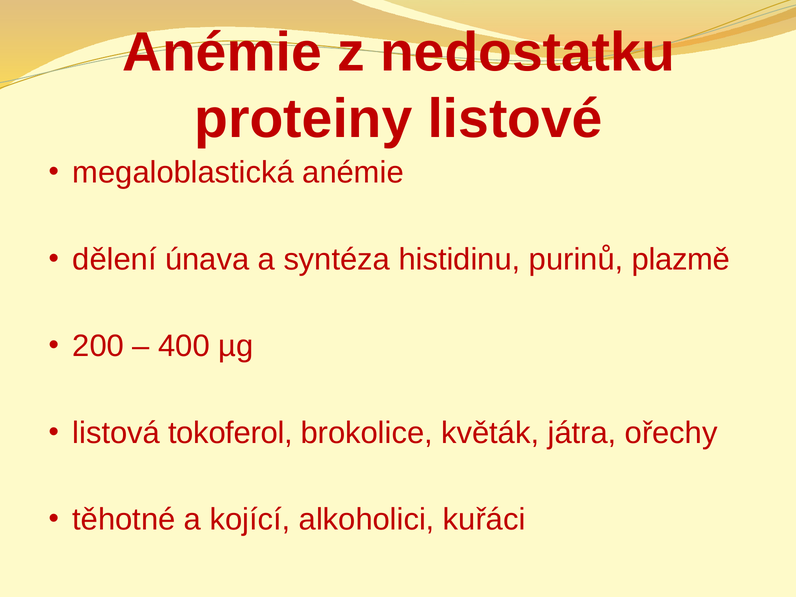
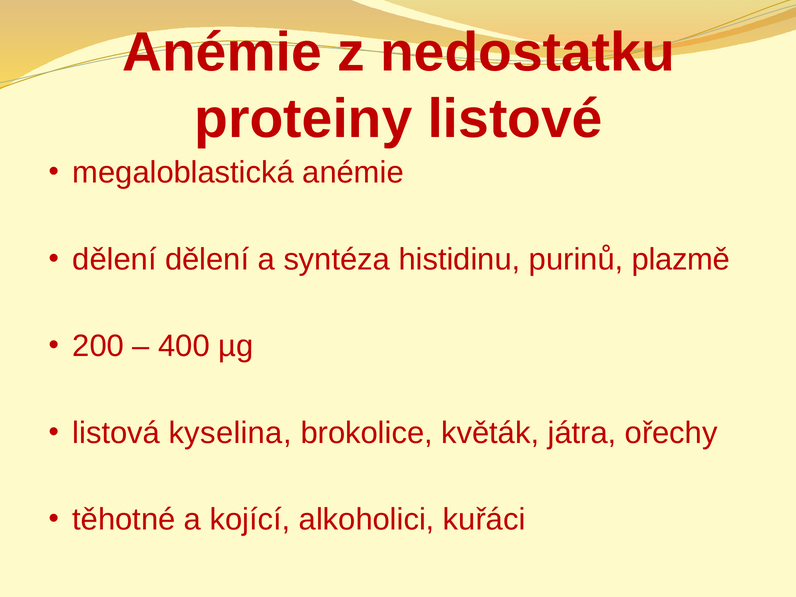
dělení únava: únava -> dělení (207, 260)
tokoferol: tokoferol -> kyselina (230, 433)
